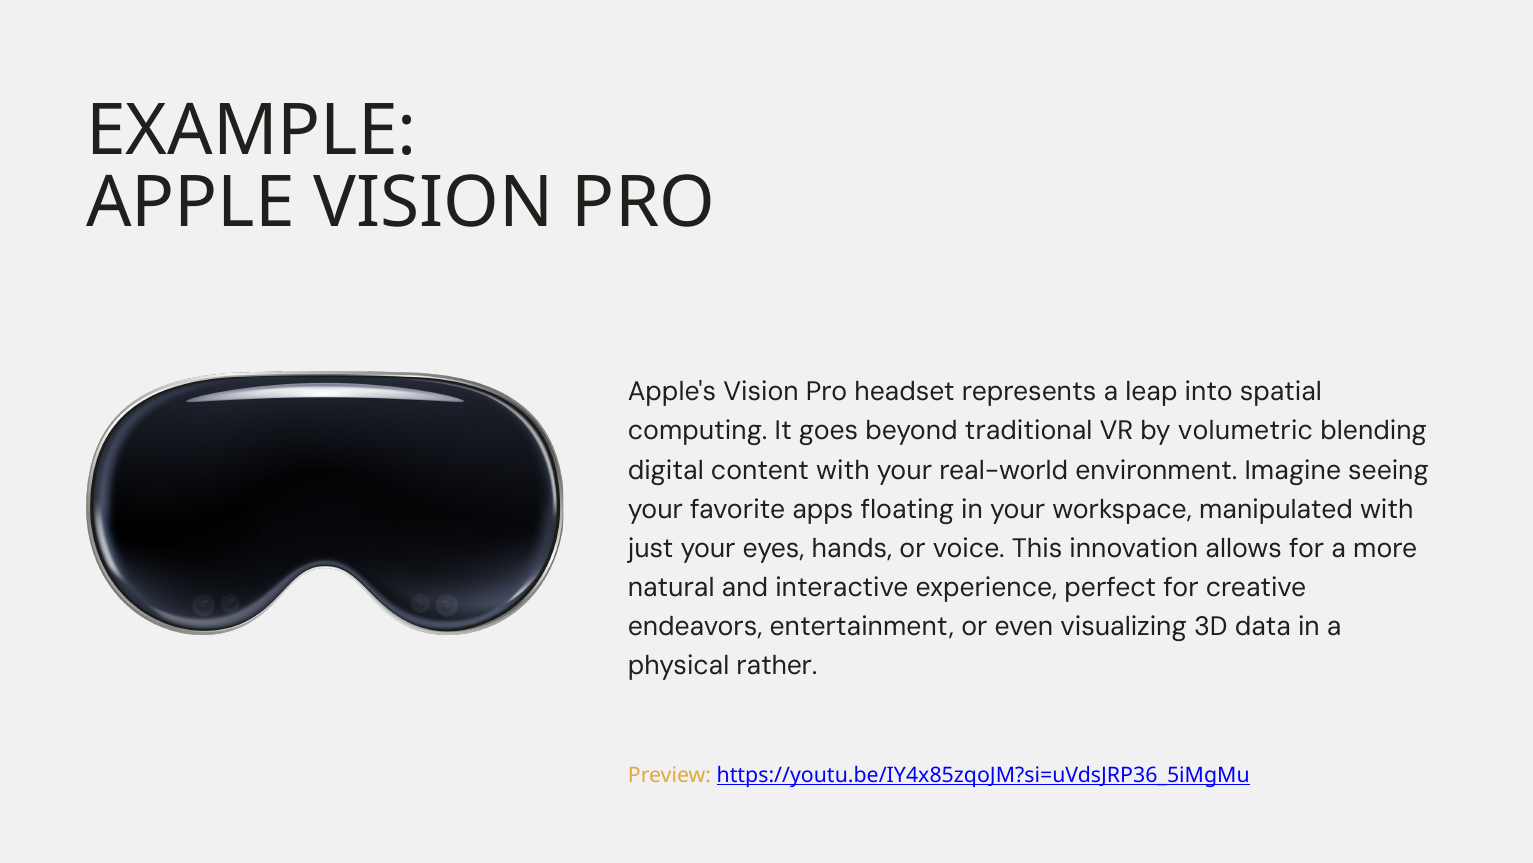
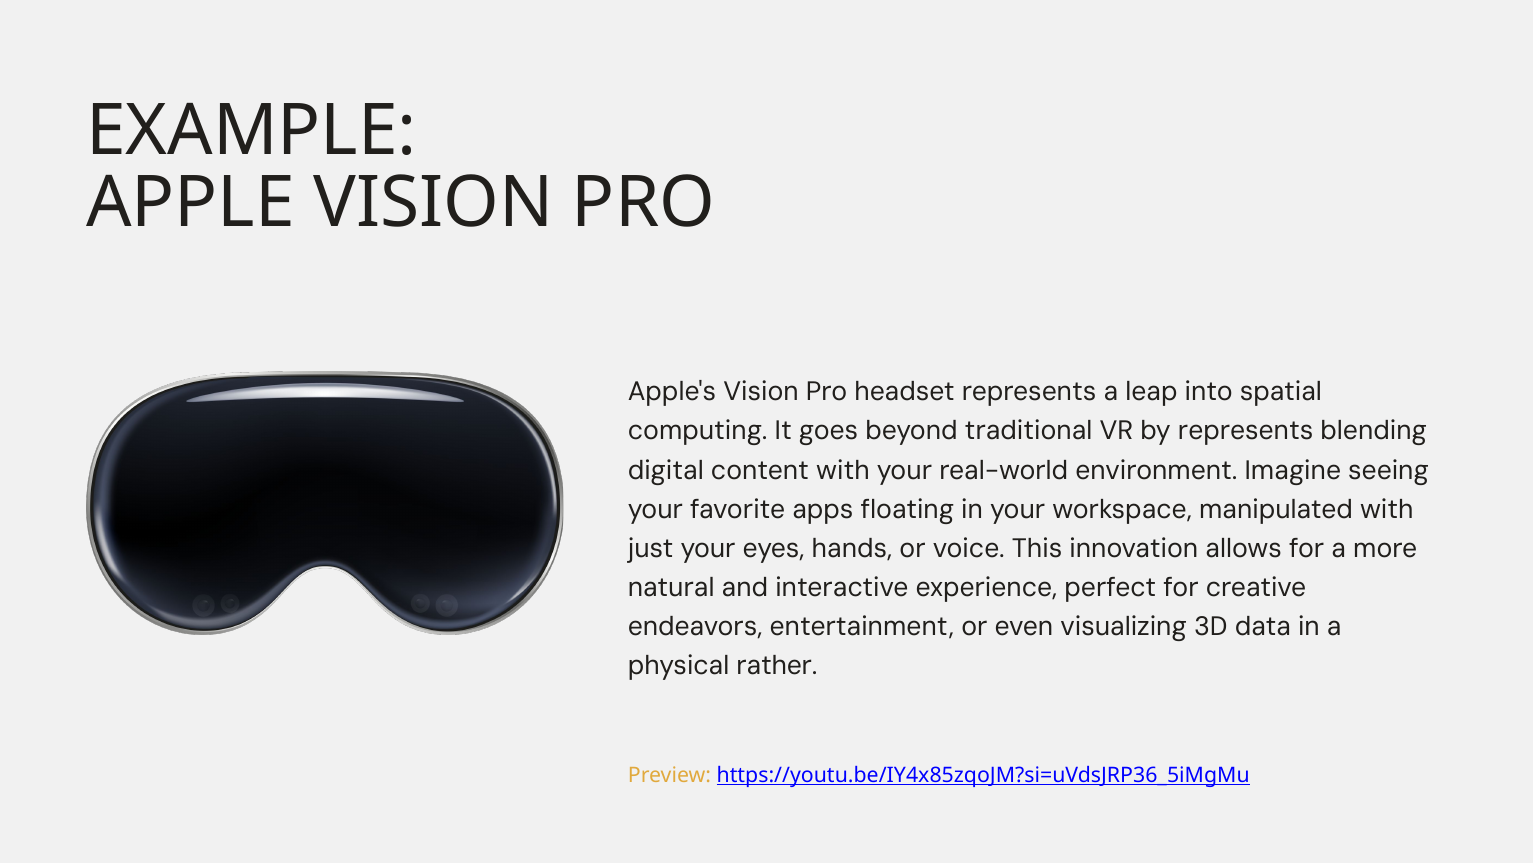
by volumetric: volumetric -> represents (1246, 431)
